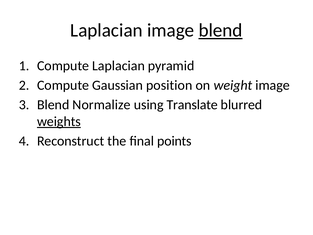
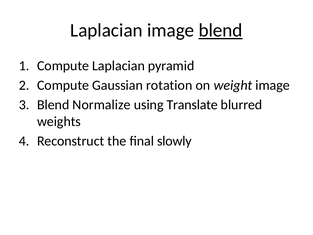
position: position -> rotation (169, 85)
weights underline: present -> none (59, 121)
points: points -> slowly (174, 141)
